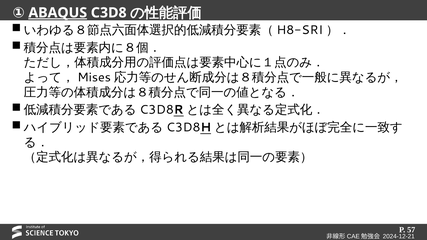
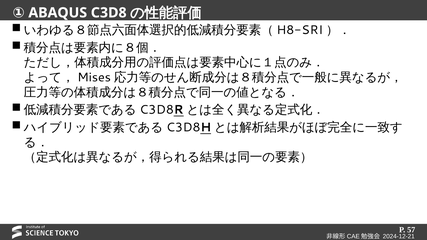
ABAQUS underline: present -> none (58, 13)
